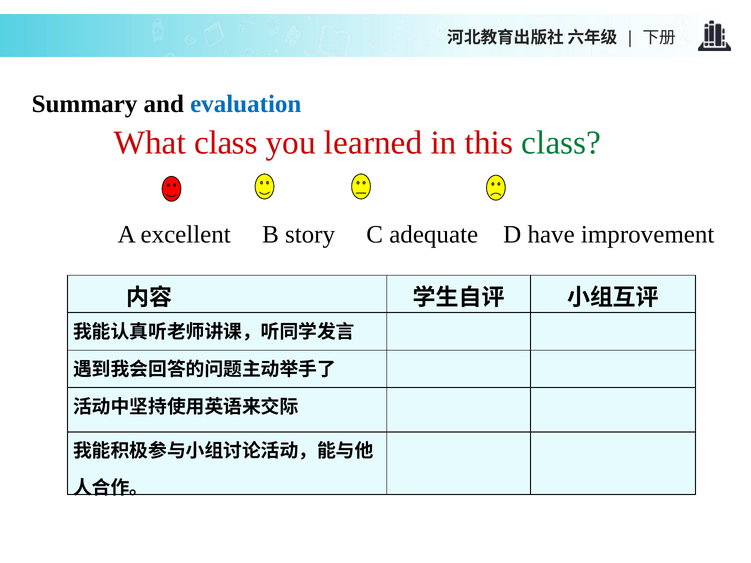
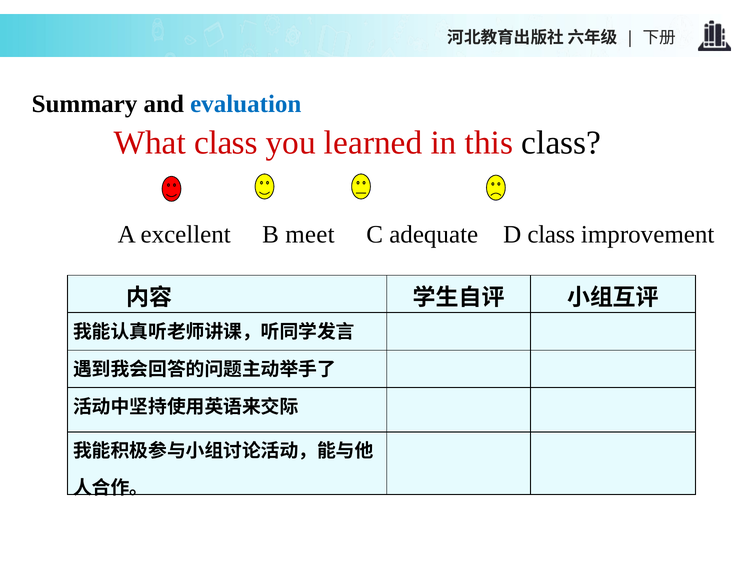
class colour: green -> black (561, 143)
story: story -> meet (310, 234)
D have: have -> class (551, 234)
